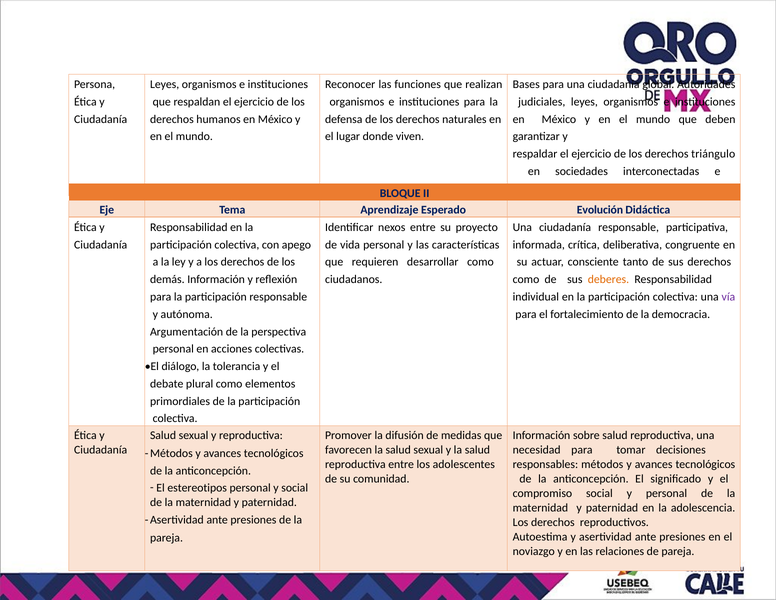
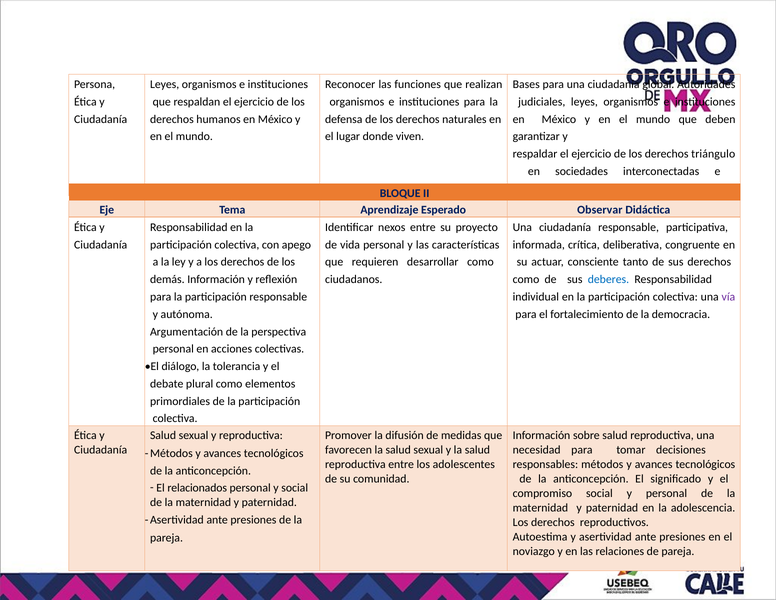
Evolución: Evolución -> Observar (600, 210)
deberes colour: orange -> blue (608, 279)
estereotipos: estereotipos -> relacionados (197, 487)
